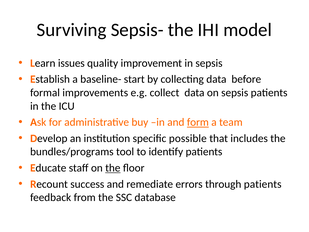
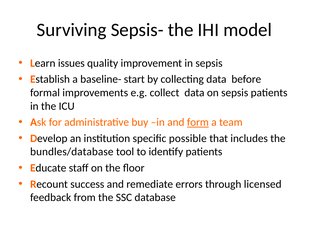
bundles/programs: bundles/programs -> bundles/database (72, 152)
the underline: present -> none (113, 168)
through patients: patients -> licensed (263, 184)
